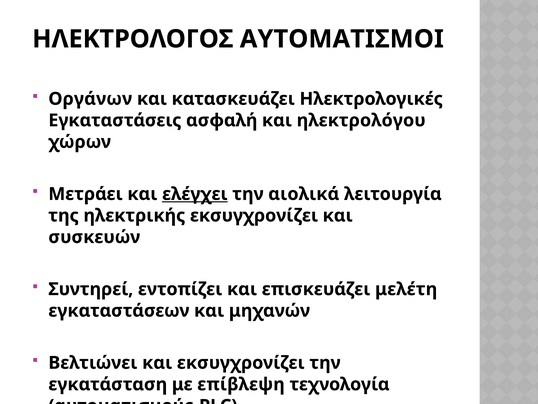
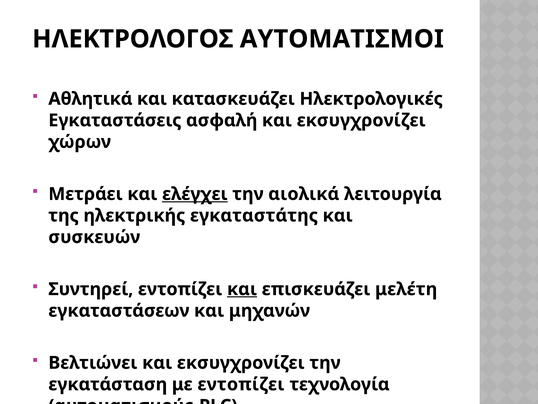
Οργάνων: Οργάνων -> Αθλητικά (90, 99)
ηλεκτρολόγου: ηλεκτρολόγου -> εκσυγχρονίζει (361, 120)
ηλεκτρικής εκσυγχρονίζει: εκσυγχρονίζει -> εγκαταστάτης (254, 215)
και underline: none -> present (242, 289)
με επίβλεψη: επίβλεψη -> εντοπίζει (241, 384)
